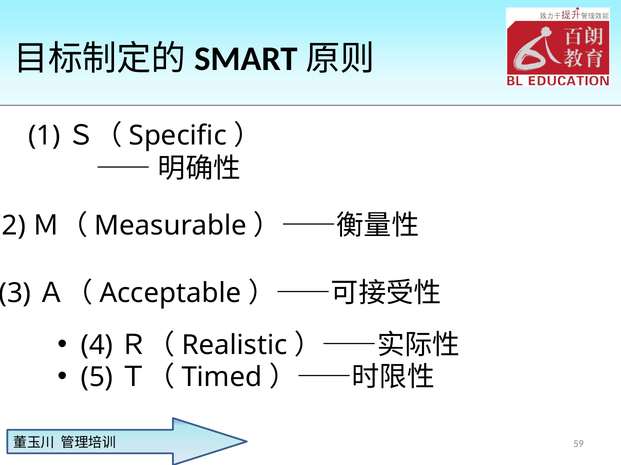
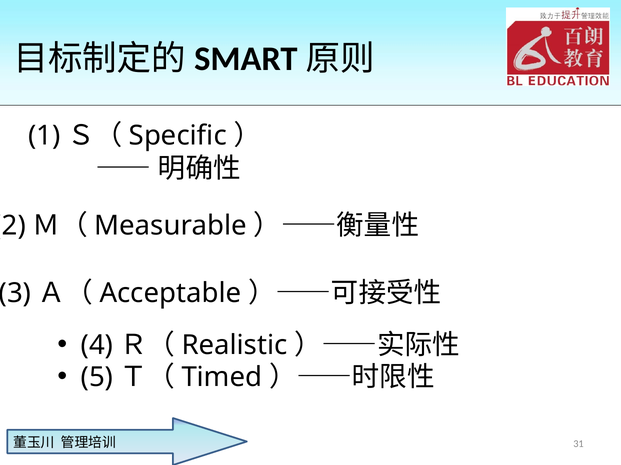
59: 59 -> 31 (578, 445)
